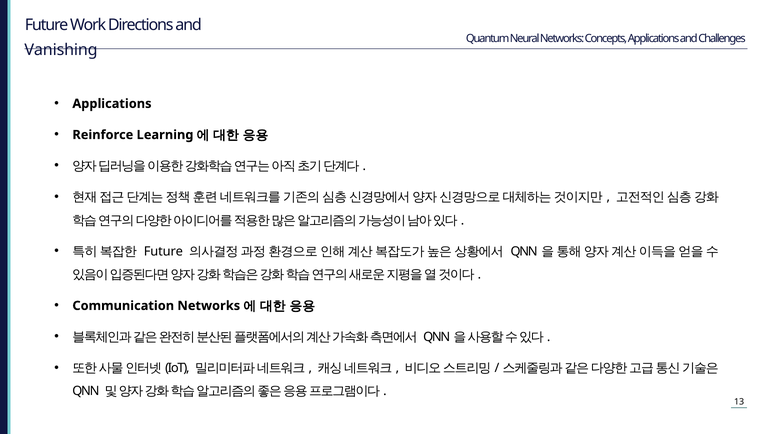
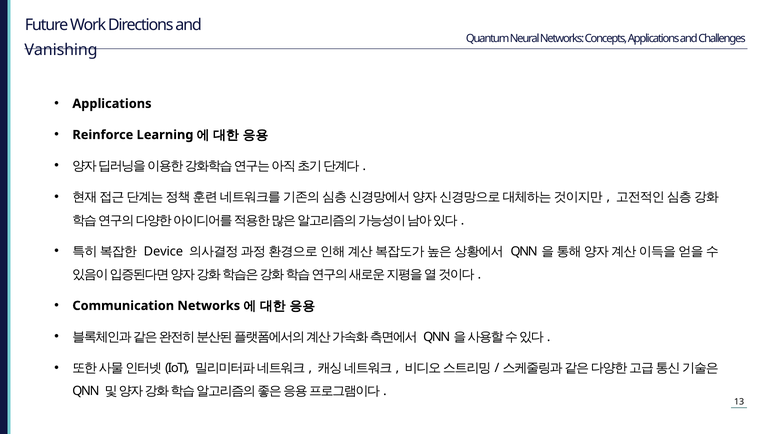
Future: Future -> Device (163, 252)
